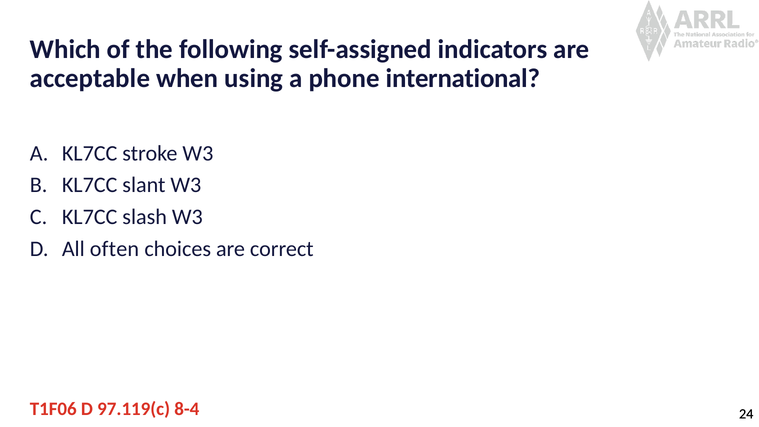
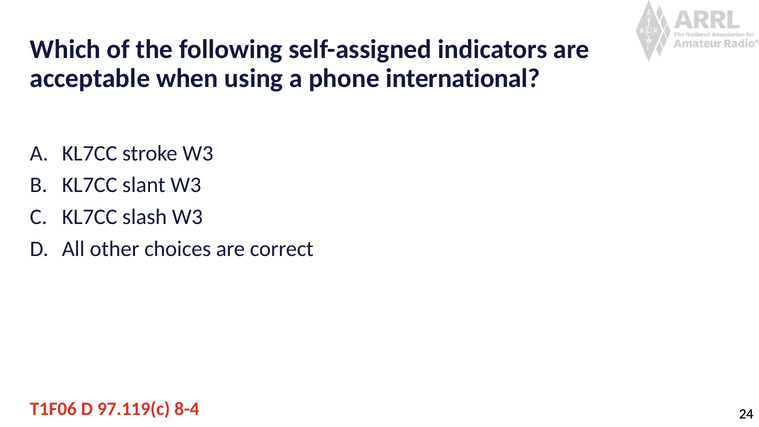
often: often -> other (115, 249)
